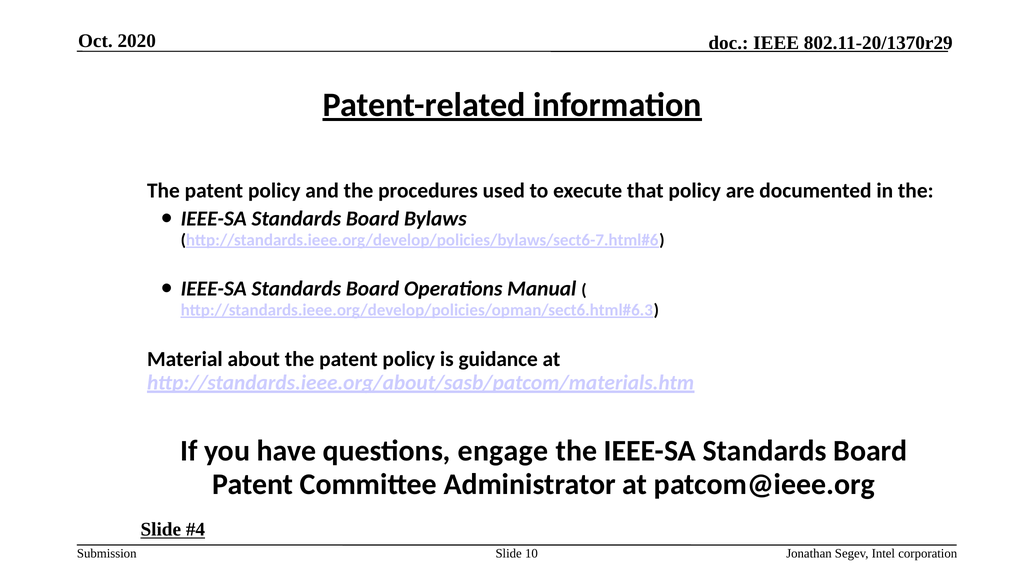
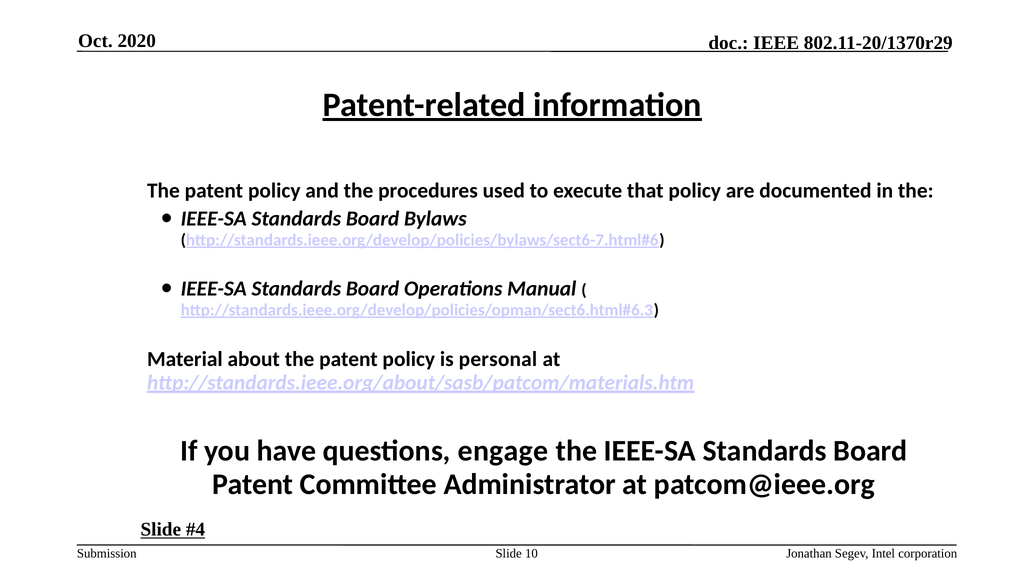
guidance: guidance -> personal (498, 359)
